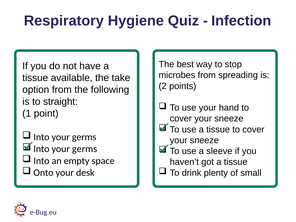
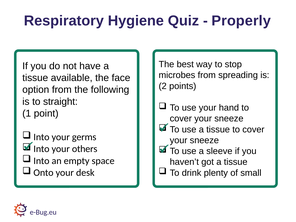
Infection: Infection -> Properly (241, 21)
take: take -> face (121, 78)
germs: germs -> others (85, 149)
